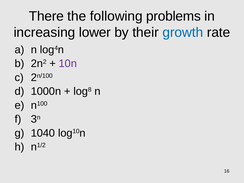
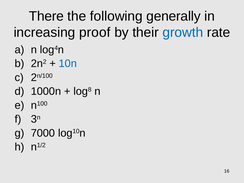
problems: problems -> generally (174, 16)
lower: lower -> proof (95, 32)
10n colour: purple -> blue (68, 64)
1040: 1040 -> 7000 (43, 133)
